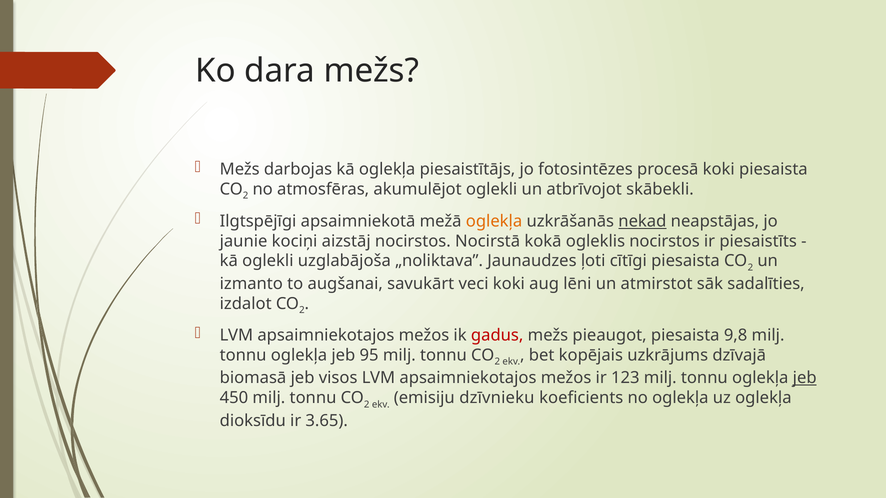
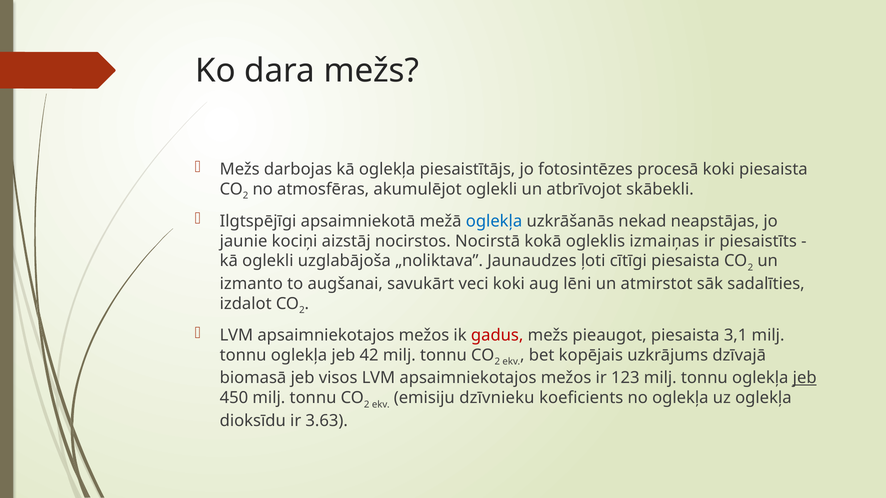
oglekļa colour: orange -> blue (494, 221)
nekad underline: present -> none (642, 221)
ogleklis nocirstos: nocirstos -> izmaiņas (664, 241)
9,8: 9,8 -> 3,1 (736, 336)
95: 95 -> 42 (369, 356)
3.65: 3.65 -> 3.63 (327, 421)
